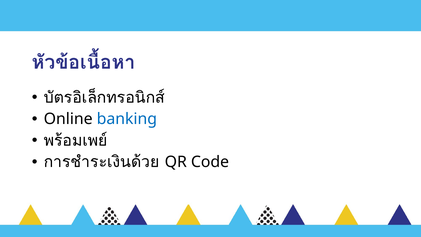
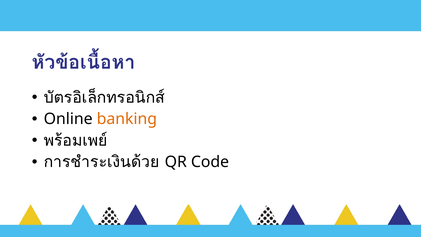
banking colour: blue -> orange (127, 119)
